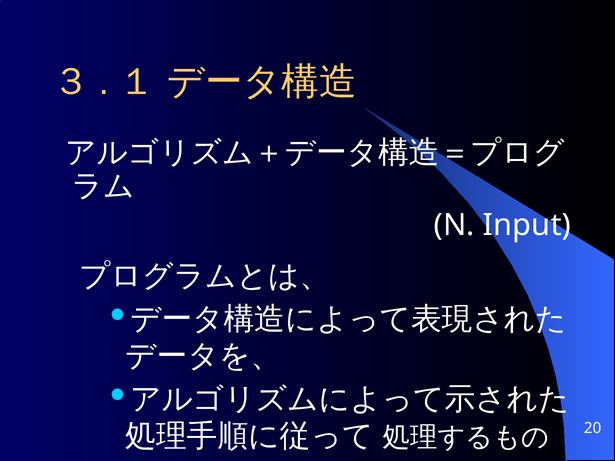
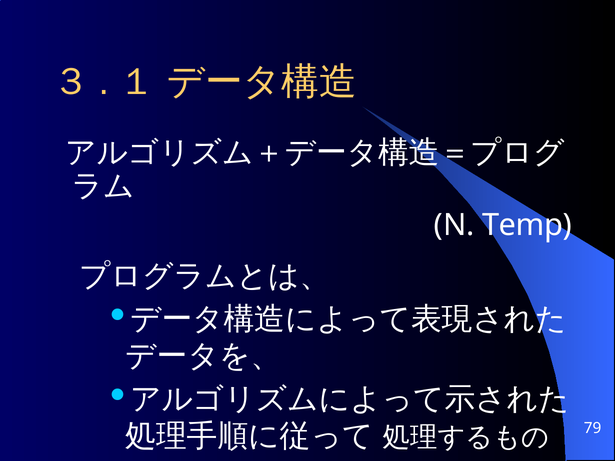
Input: Input -> Temp (527, 225)
20: 20 -> 79 (593, 429)
